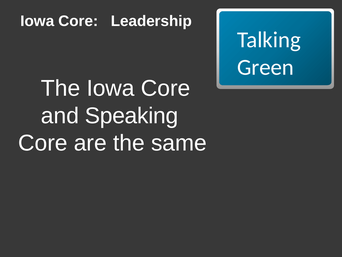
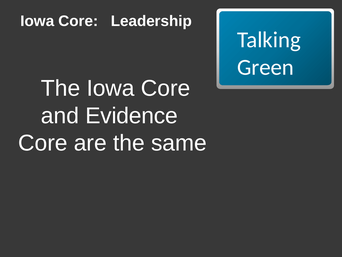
Speaking: Speaking -> Evidence (132, 116)
